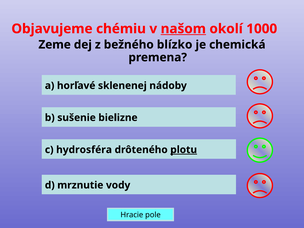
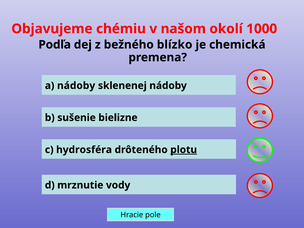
našom underline: present -> none (183, 29)
Zeme: Zeme -> Podľa (55, 45)
a horľavé: horľavé -> nádoby (76, 86)
